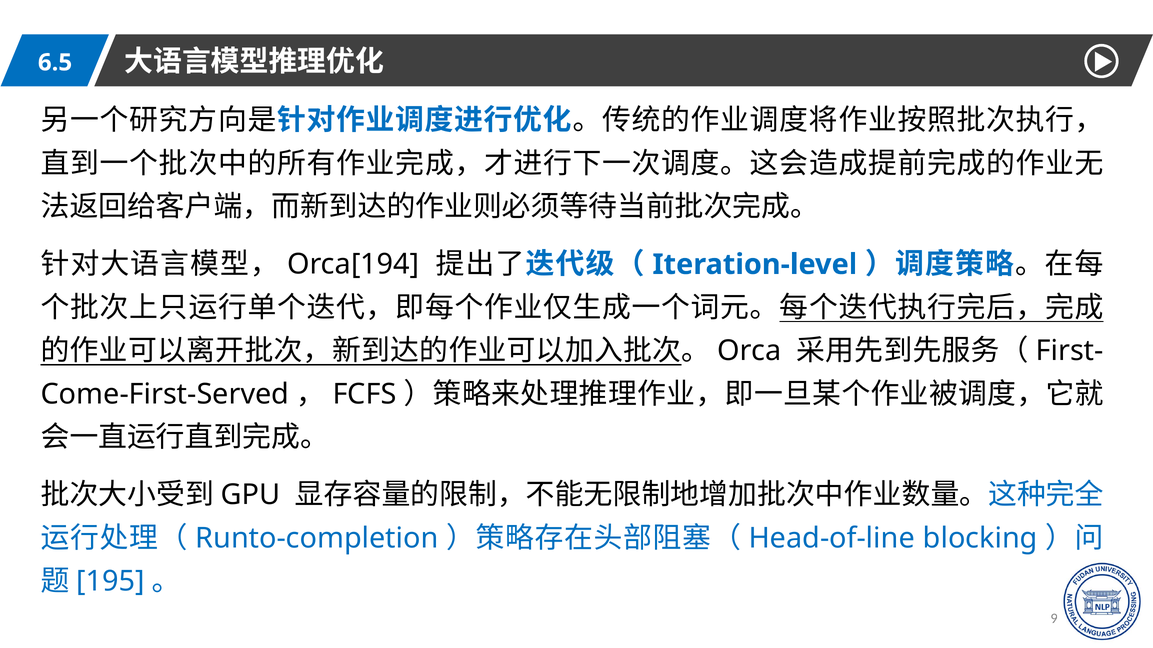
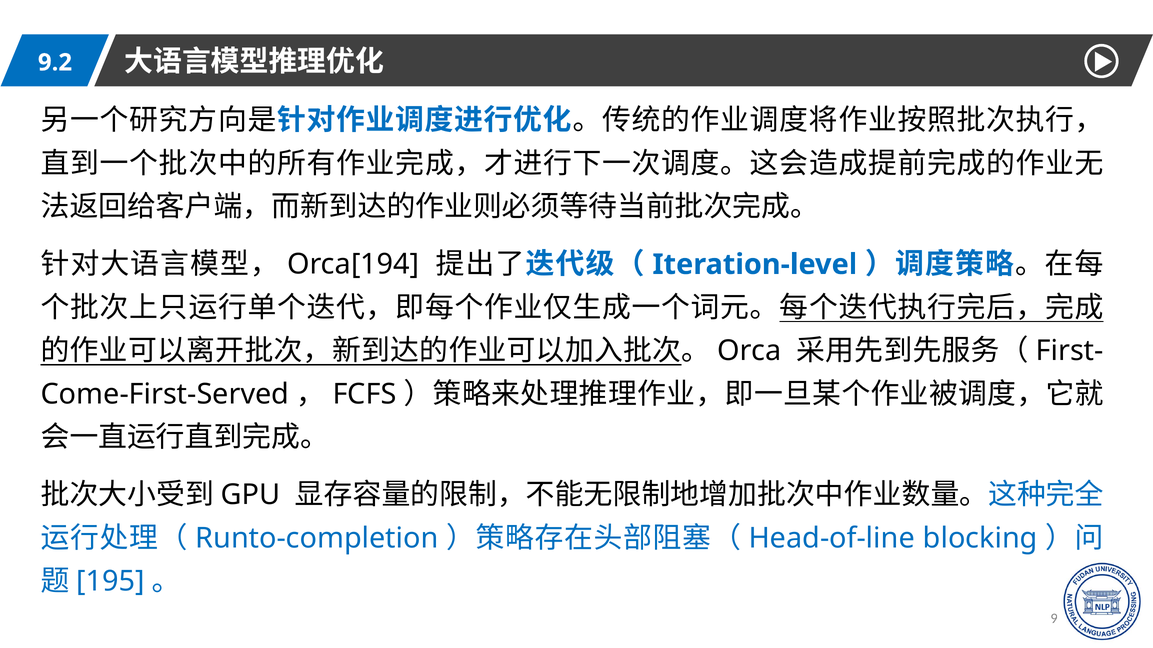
6.5: 6.5 -> 9.2 (55, 63)
